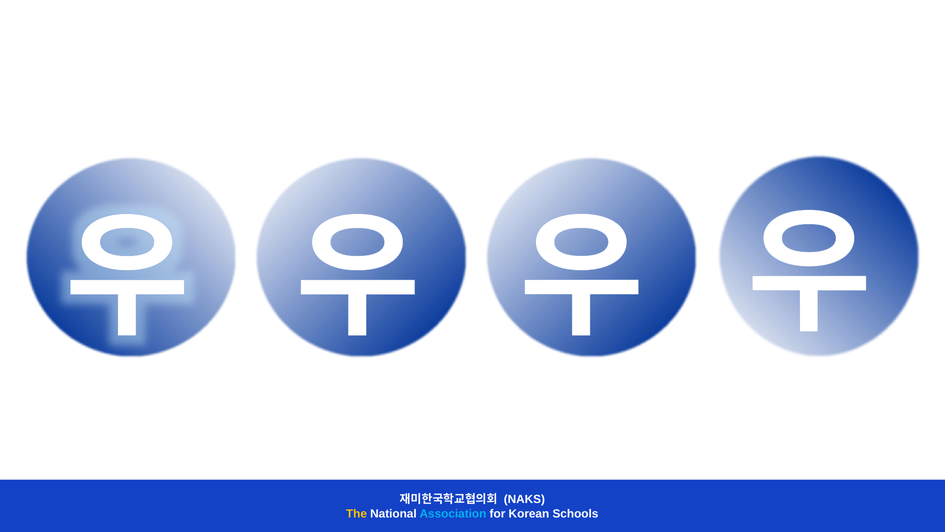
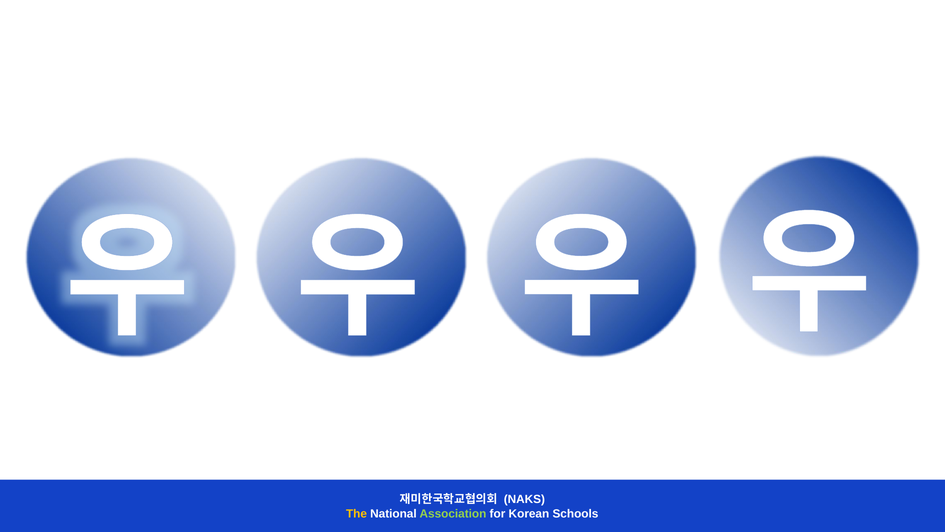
Association colour: light blue -> light green (453, 513)
